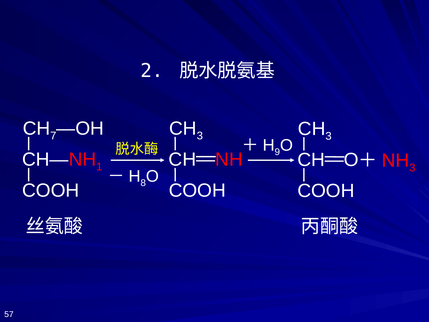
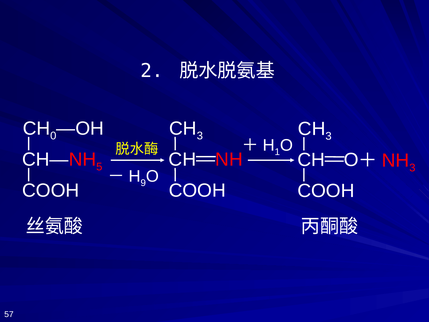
7: 7 -> 0 (53, 136)
9: 9 -> 1 (277, 152)
1: 1 -> 5 (99, 167)
8: 8 -> 9 (143, 183)
